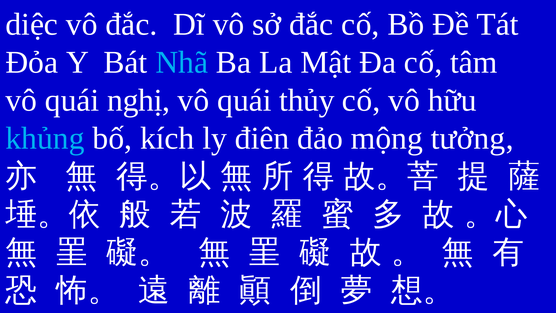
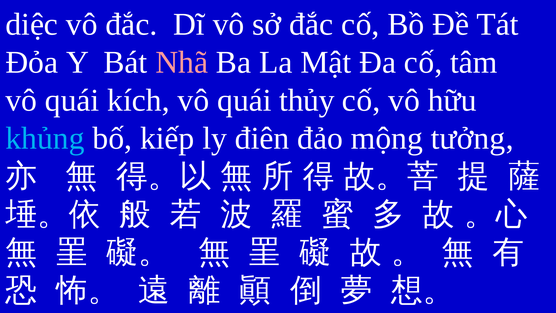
Nhã colour: light blue -> pink (182, 62)
nghị: nghị -> kích (138, 100)
kích: kích -> kiếp (167, 138)
